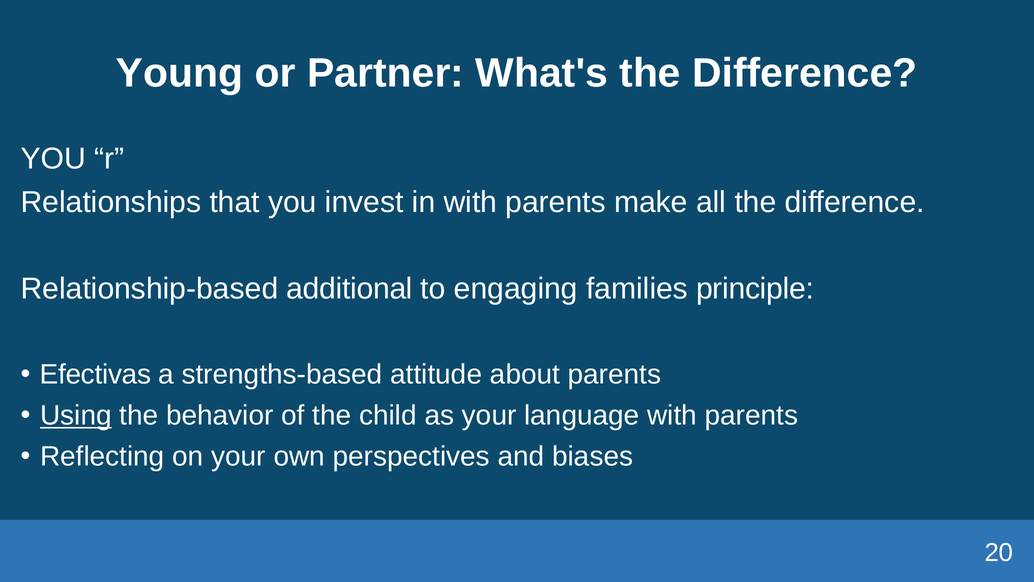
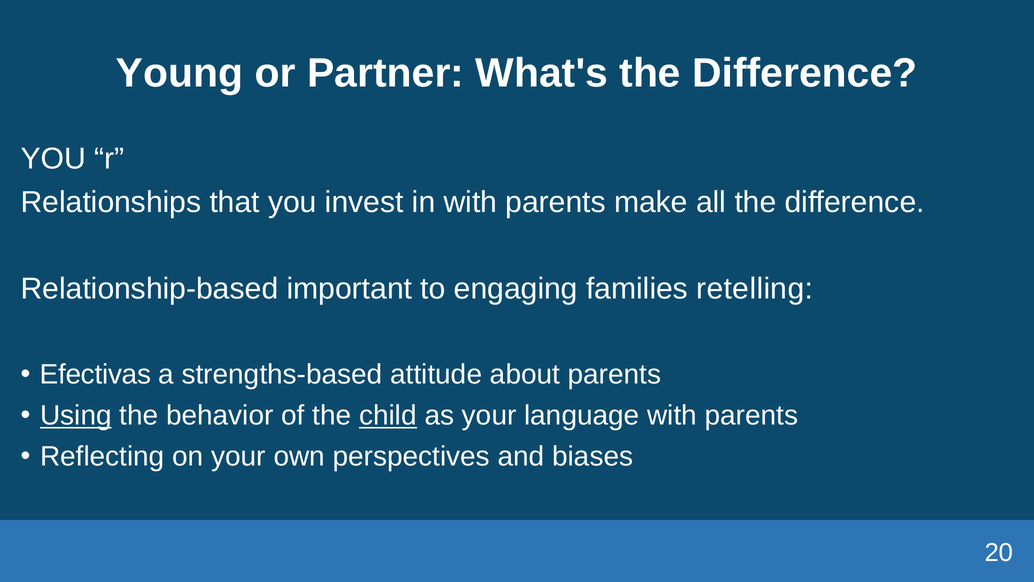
additional: additional -> important (349, 289)
principle: principle -> retelling (755, 289)
child underline: none -> present (388, 415)
